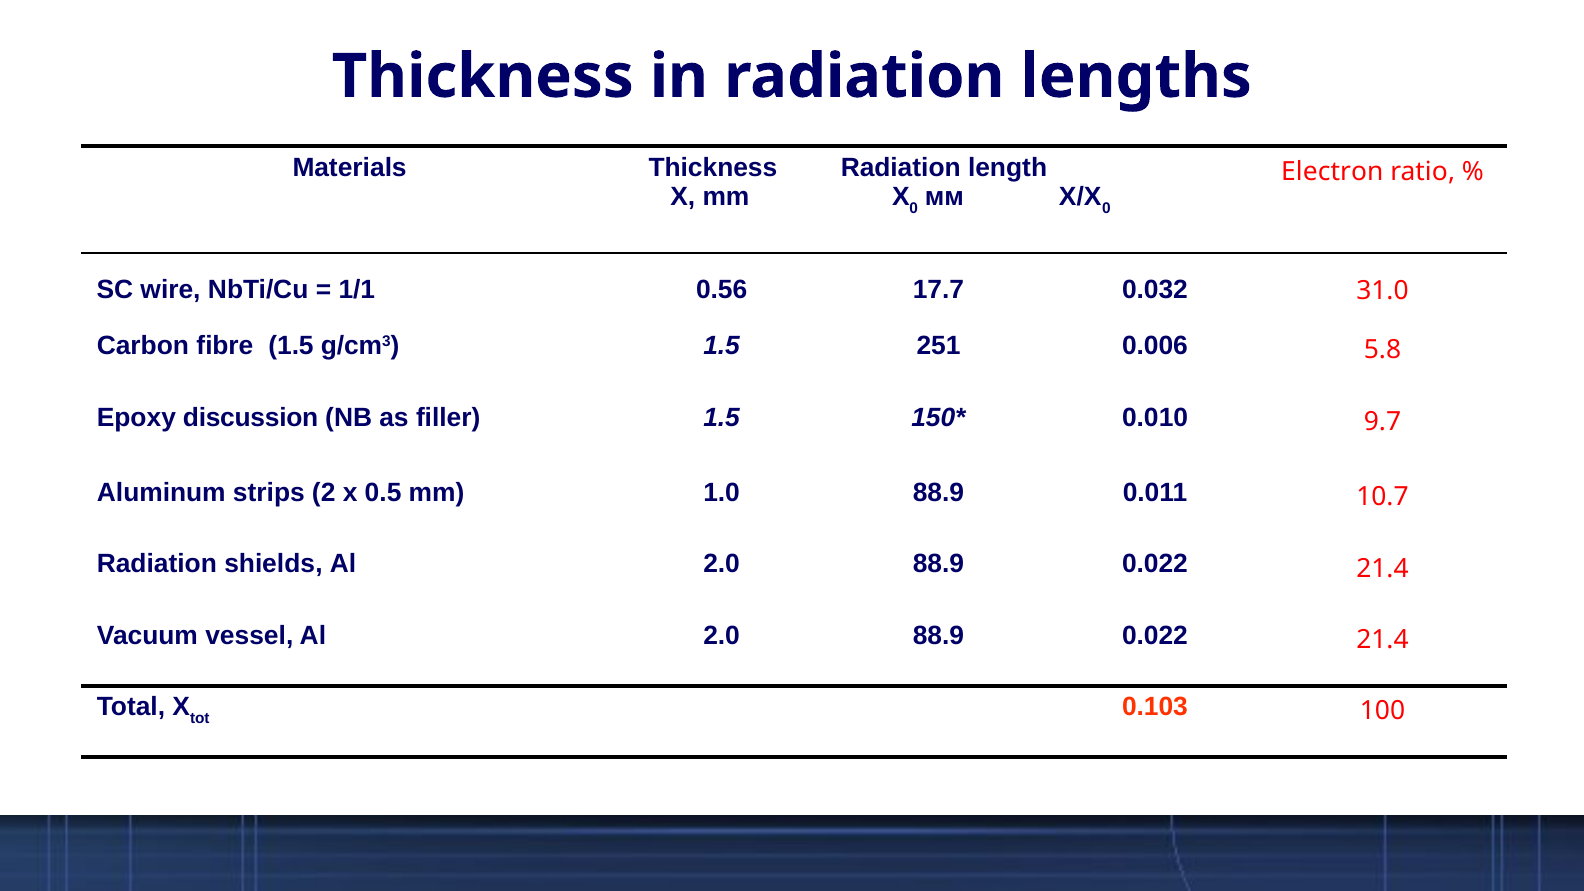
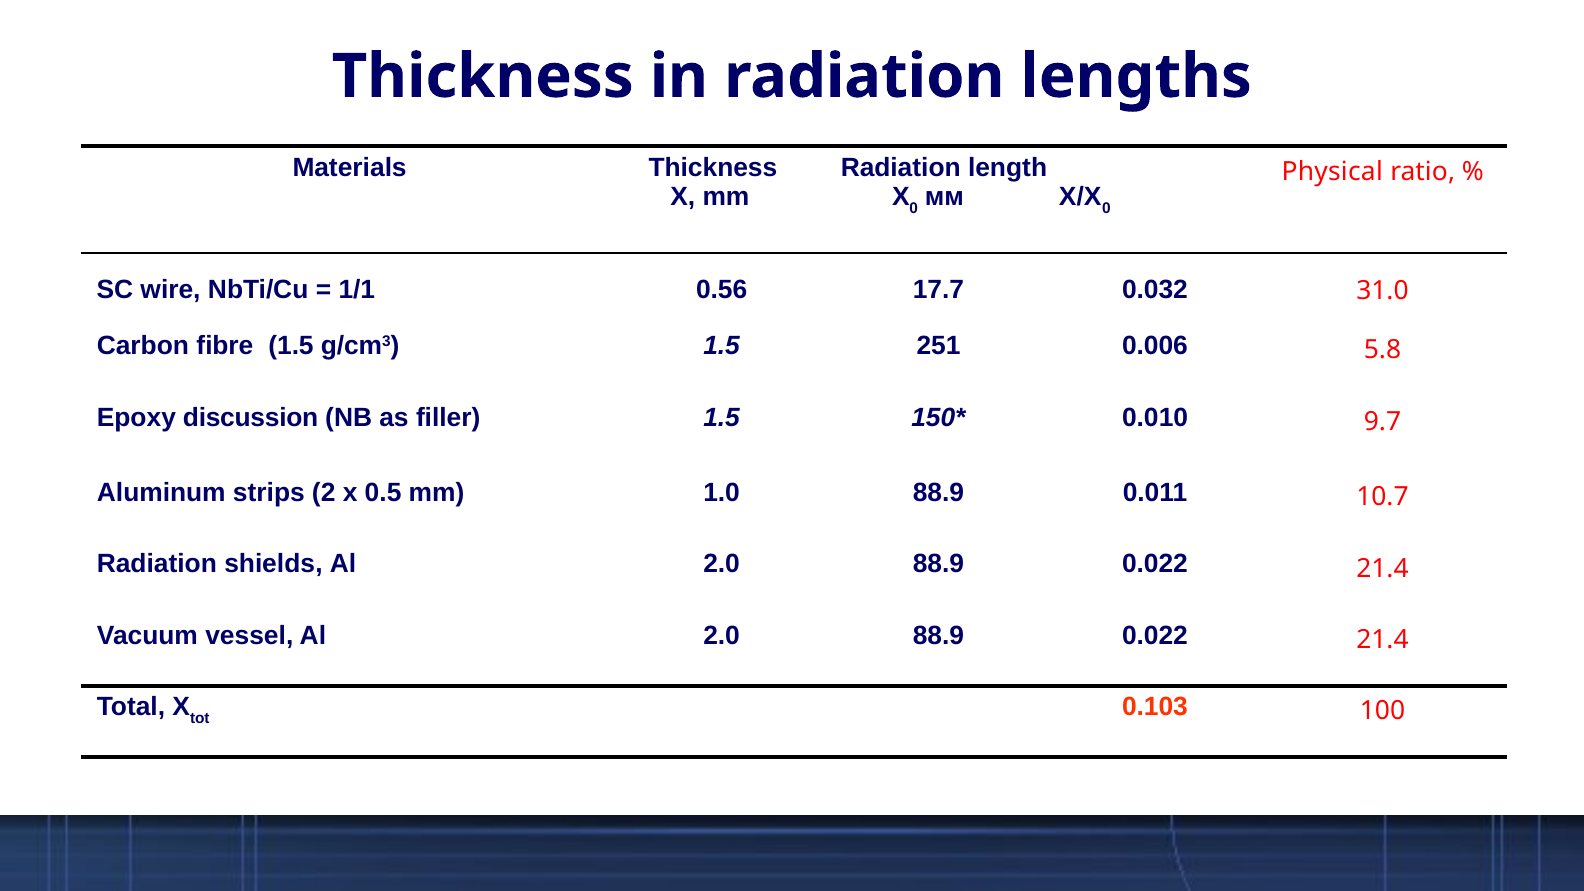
Electron: Electron -> Physical (1332, 172)
